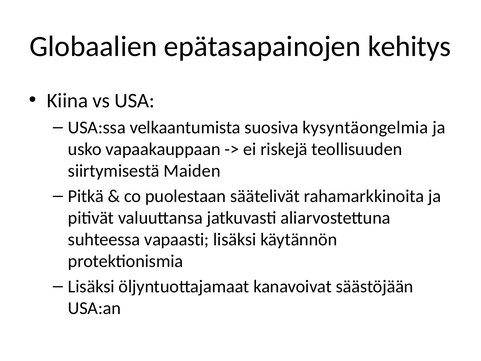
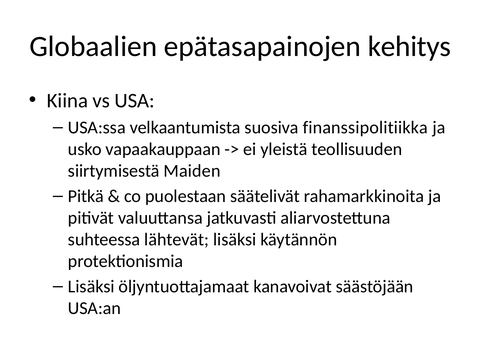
kysyntäongelmia: kysyntäongelmia -> finanssipolitiikka (365, 127)
riskejä: riskejä -> yleistä (284, 149)
vapaasti: vapaasti -> lähtevät (177, 239)
